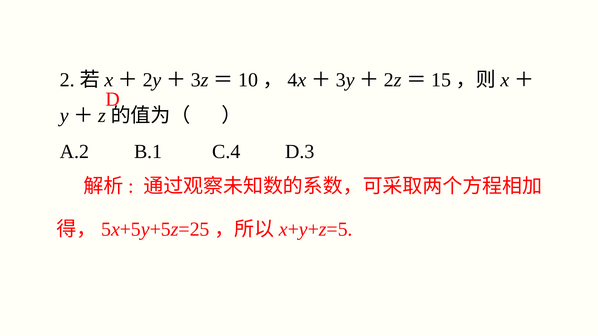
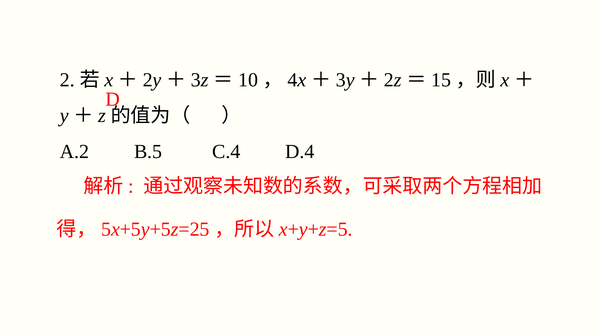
B.1: B.1 -> B.5 (148, 152)
D.3: D.3 -> D.4 (300, 152)
